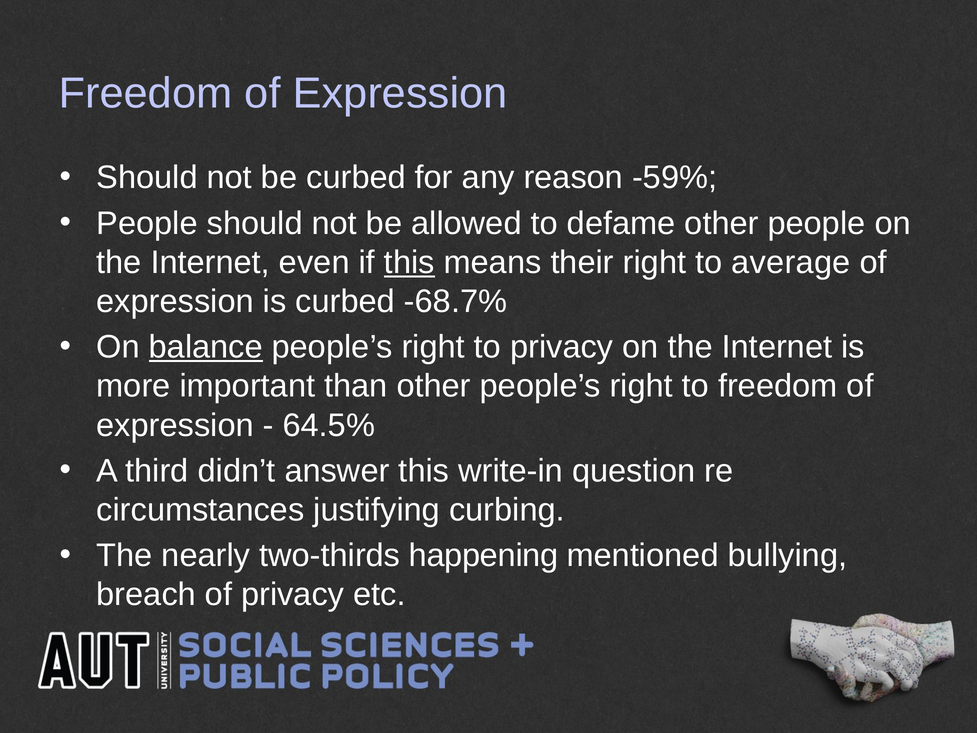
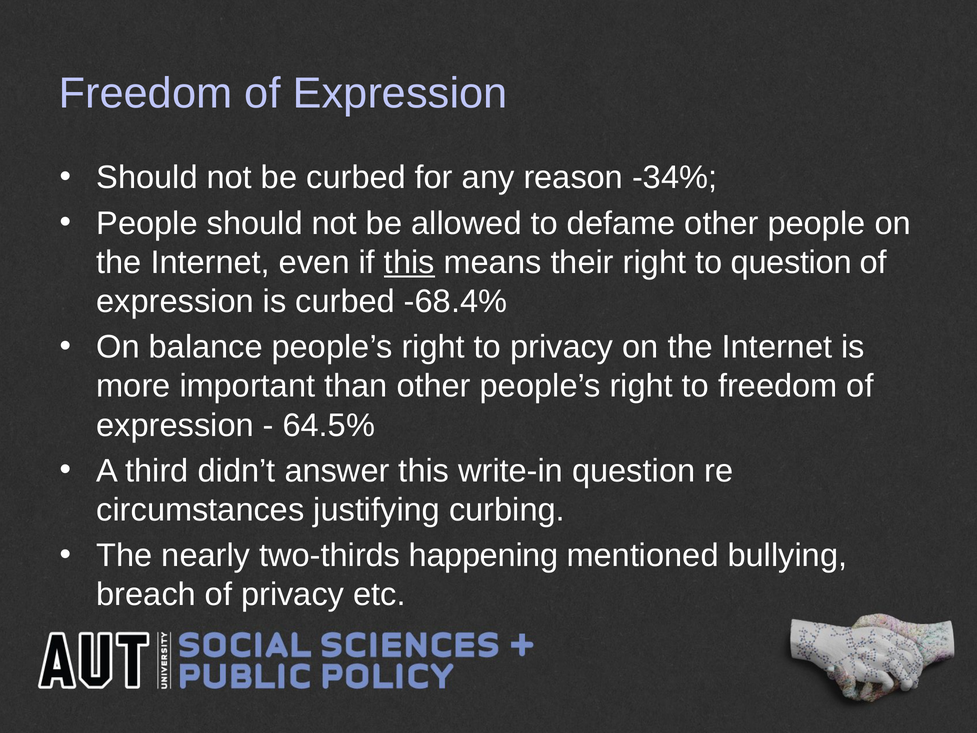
-59%: -59% -> -34% (675, 178)
to average: average -> question (791, 262)
-68.7%: -68.7% -> -68.4% (456, 301)
balance underline: present -> none (206, 347)
